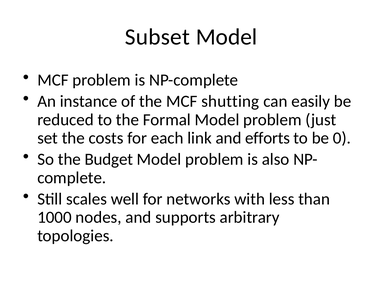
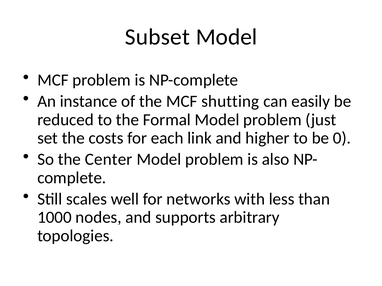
efforts: efforts -> higher (267, 138)
Budget: Budget -> Center (109, 160)
